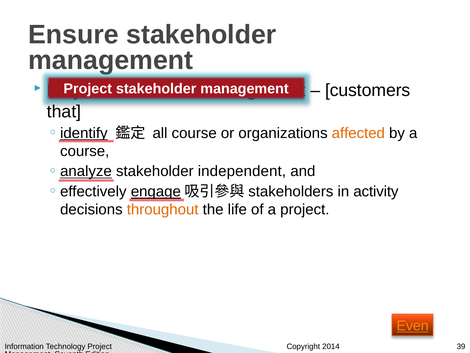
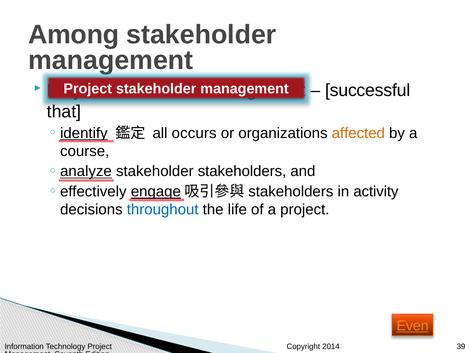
Ensure: Ensure -> Among (74, 35)
customers: customers -> successful (368, 90)
all course: course -> occurs (194, 133)
independent: independent -> stakeholders (242, 171)
throughout colour: orange -> blue (163, 209)
